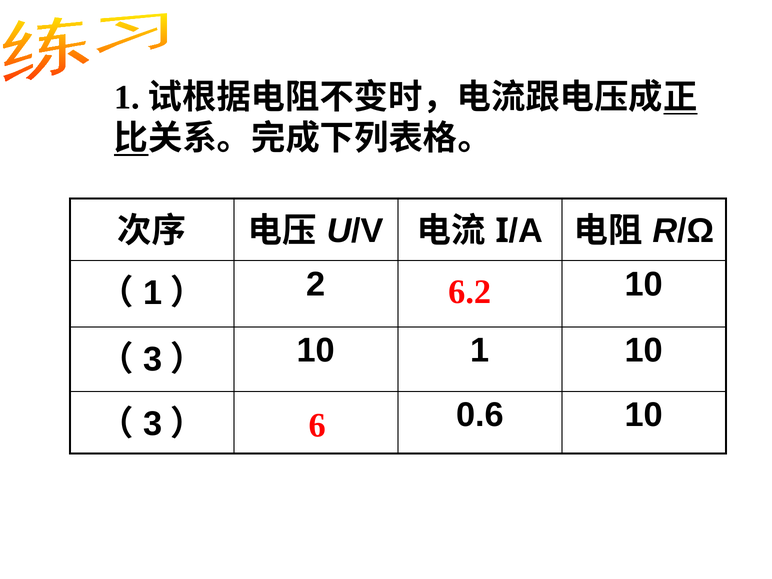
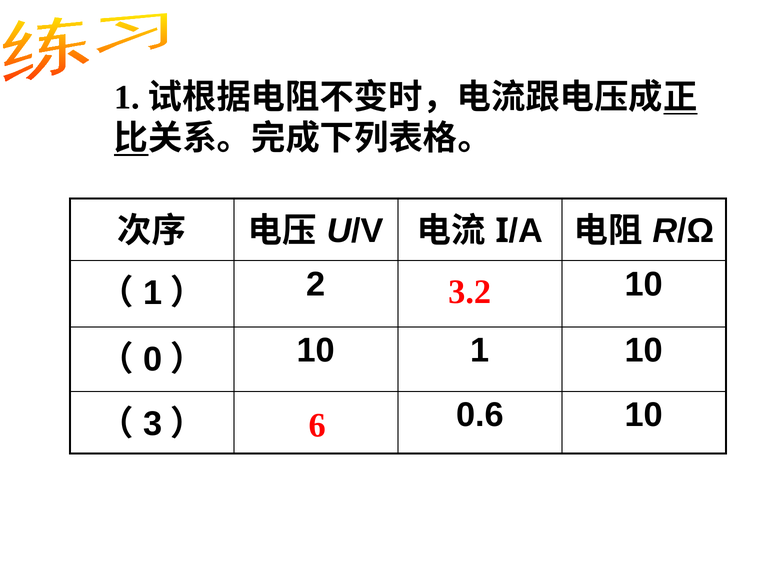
6.2: 6.2 -> 3.2 (470, 292)
3: 3 -> 0 (153, 359)
